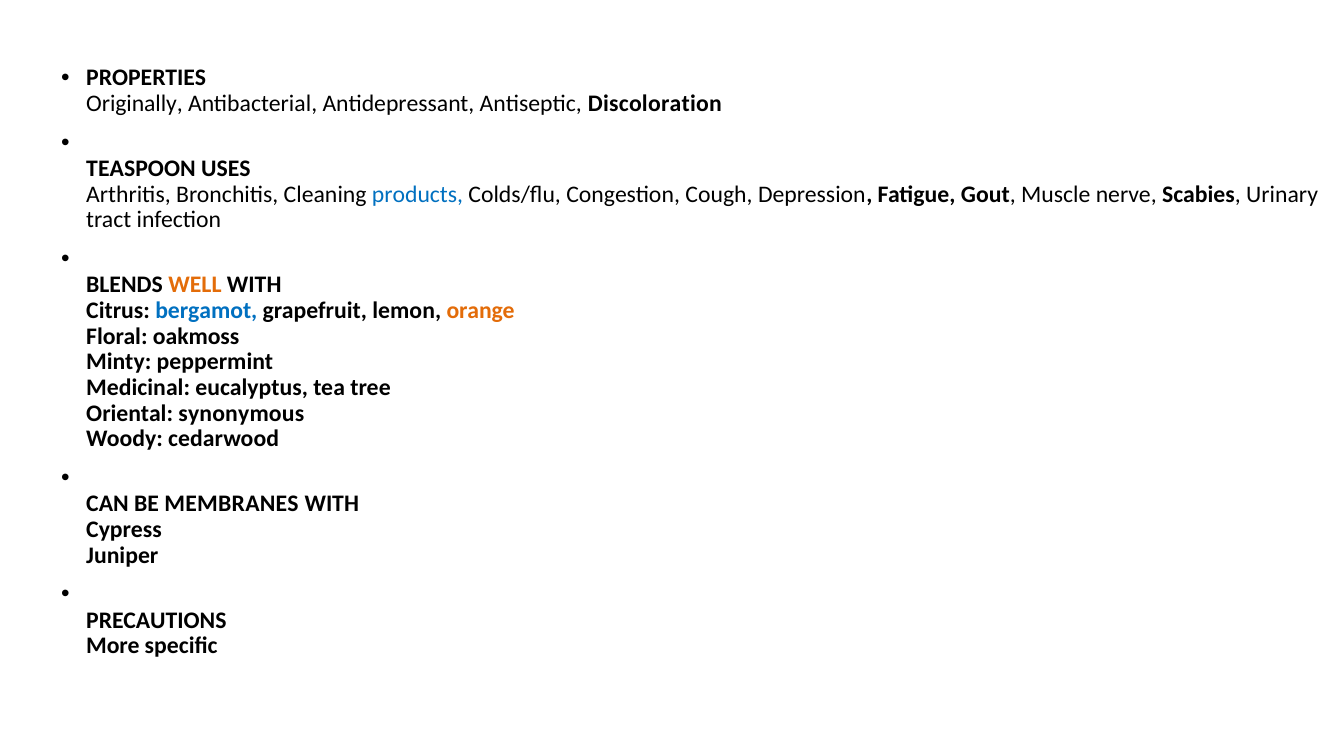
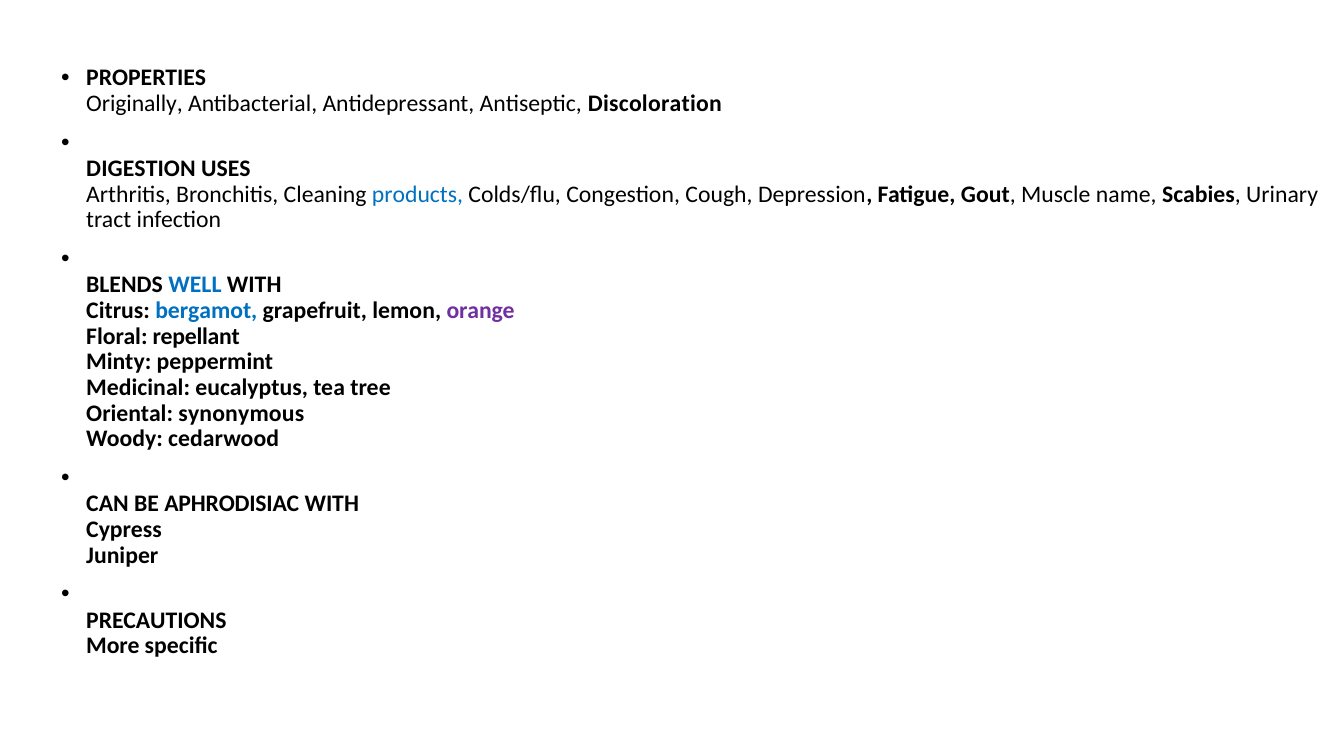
TEASPOON: TEASPOON -> DIGESTION (141, 169)
nerve: nerve -> name (1126, 194)
WELL colour: orange -> blue (195, 285)
orange colour: orange -> purple (481, 311)
oakmoss: oakmoss -> repellant (196, 336)
MEMBRANES: MEMBRANES -> APHRODISIAC (232, 504)
